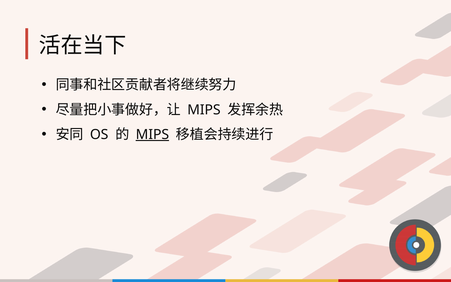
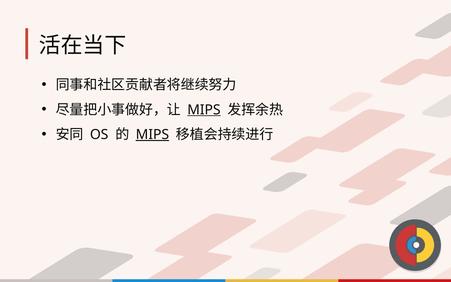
MIPS underline: none -> present (204, 110)
